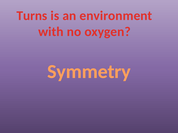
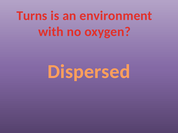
Symmetry: Symmetry -> Dispersed (89, 72)
